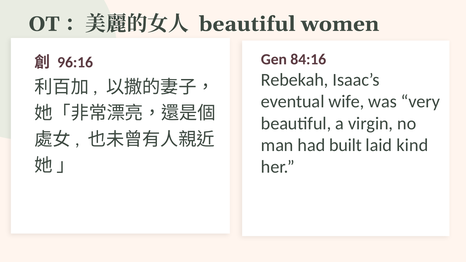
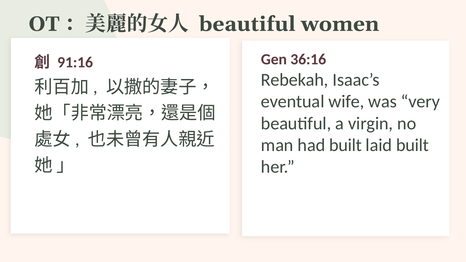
84:16: 84:16 -> 36:16 (308, 60)
96:16: 96:16 -> 91:16 (75, 63)
laid kind: kind -> built (413, 145)
